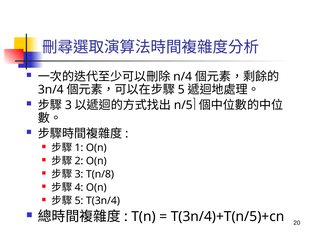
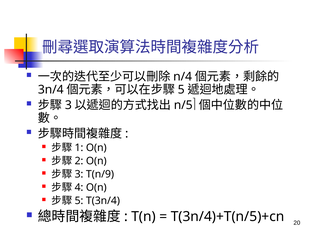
T(n/8: T(n/8 -> T(n/9 (100, 174)
